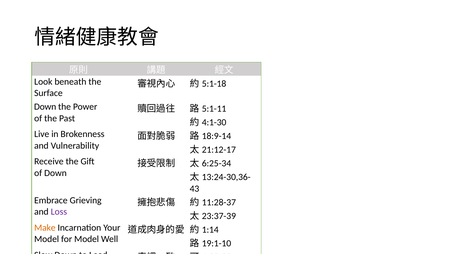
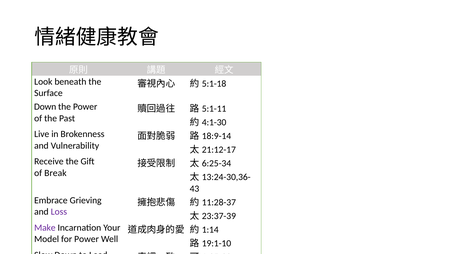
of Down: Down -> Break (55, 173)
Make colour: orange -> purple (45, 228)
for Model: Model -> Power (87, 239)
